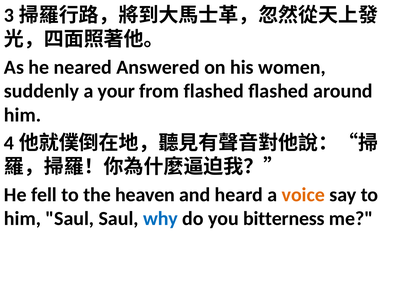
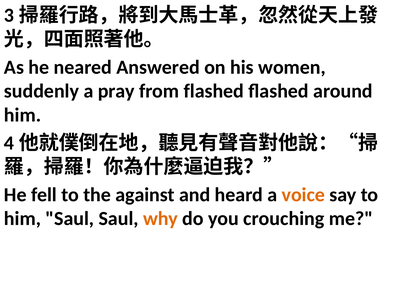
your: your -> pray (116, 91)
heaven: heaven -> against (145, 195)
why colour: blue -> orange (160, 219)
bitterness: bitterness -> crouching (284, 219)
